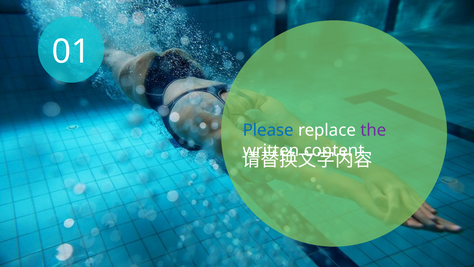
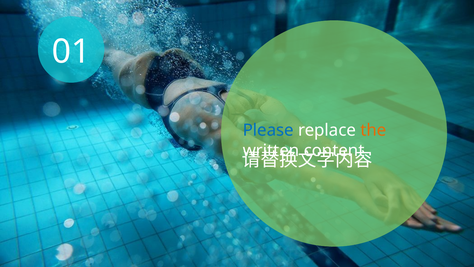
the colour: purple -> orange (373, 130)
